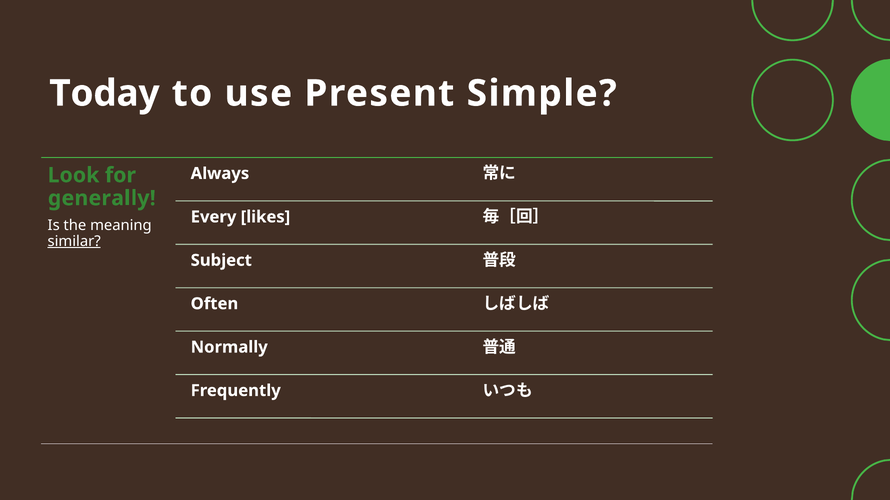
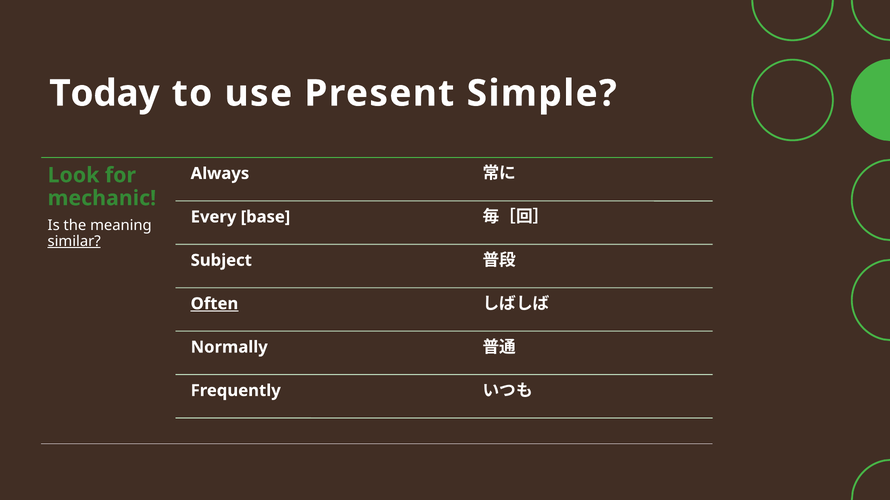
generally: generally -> mechanic (102, 198)
likes: likes -> base (265, 217)
Often underline: none -> present (214, 304)
